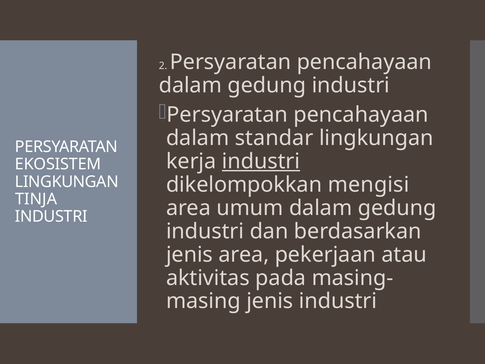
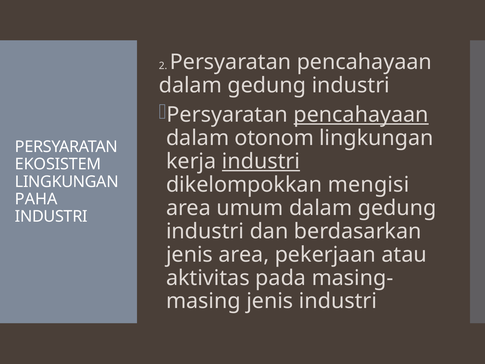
pencahayaan underline: none -> present (361, 115)
standar: standar -> otonom (274, 138)
TINJA: TINJA -> PAHA (36, 199)
